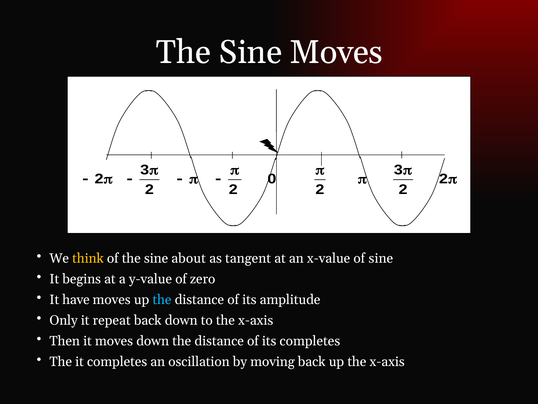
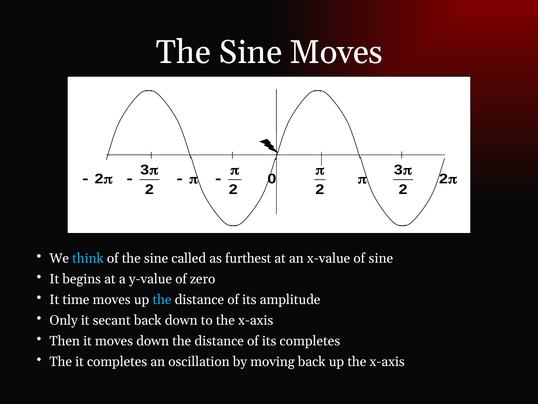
think colour: yellow -> light blue (88, 258)
about: about -> called (189, 258)
tangent: tangent -> furthest (248, 258)
have: have -> time (76, 299)
repeat: repeat -> secant (112, 320)
